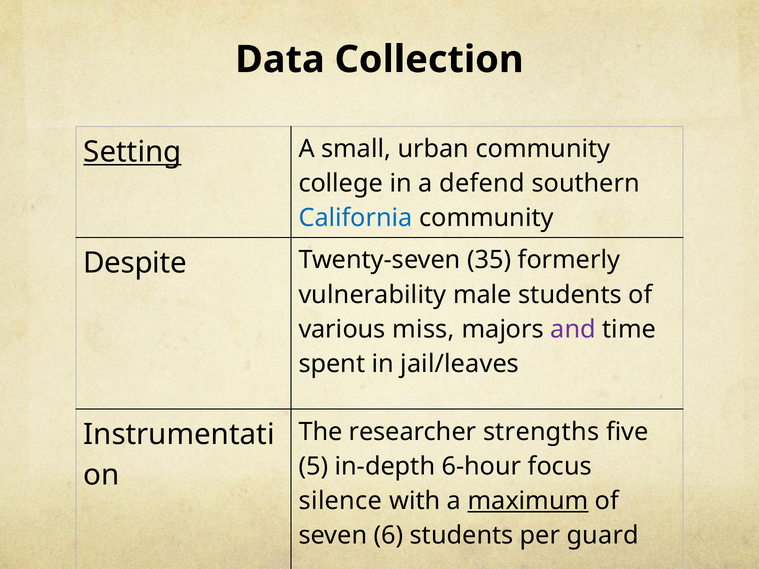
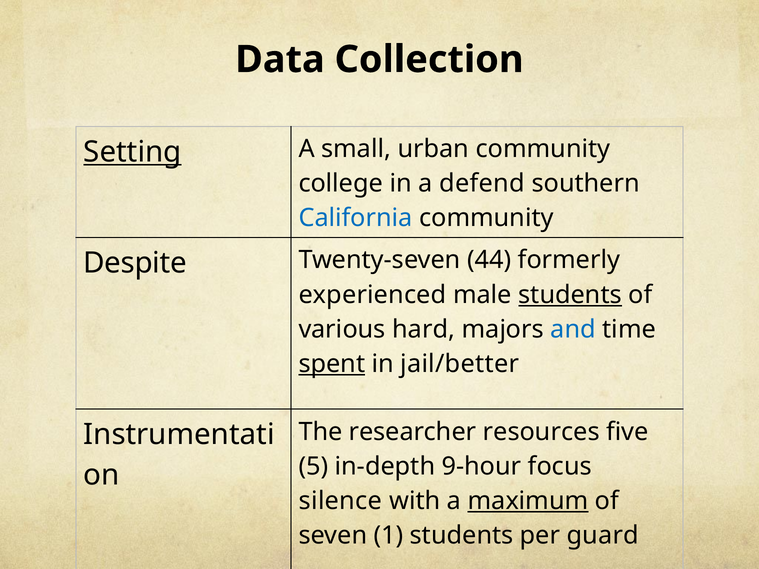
35: 35 -> 44 (489, 260)
vulnerability: vulnerability -> experienced (372, 295)
students underline: none -> present (570, 295)
miss: miss -> hard (424, 329)
and colour: purple -> blue (573, 329)
spent underline: none -> present (332, 364)
jail/leaves: jail/leaves -> jail/better (460, 364)
strengths: strengths -> resources (541, 432)
6-hour: 6-hour -> 9-hour (481, 466)
6: 6 -> 1 (388, 535)
